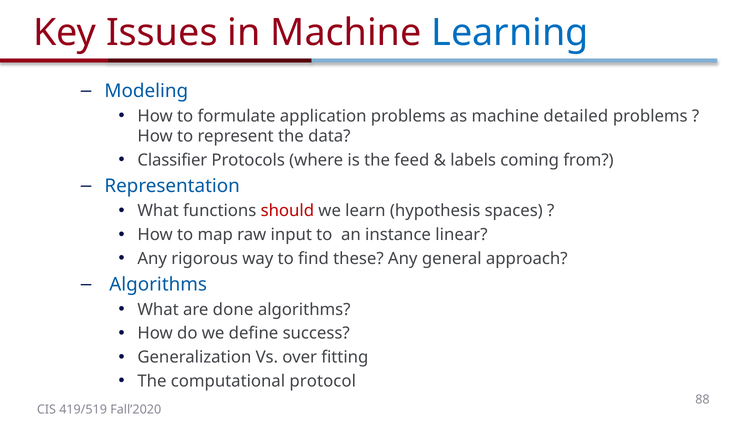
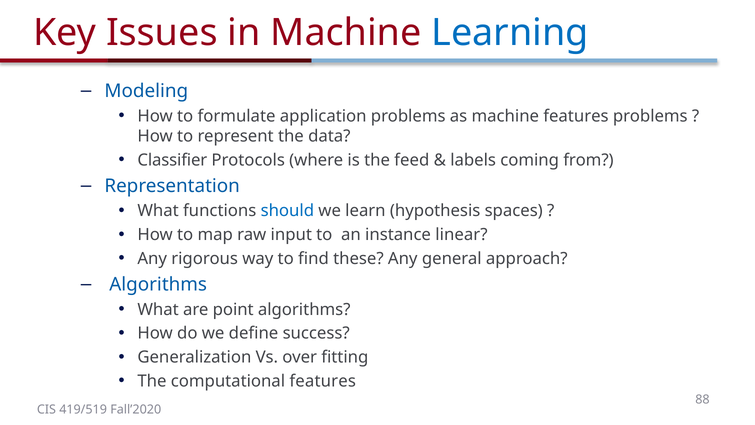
machine detailed: detailed -> features (576, 116)
should colour: red -> blue (287, 211)
done: done -> point (233, 309)
computational protocol: protocol -> features (323, 381)
